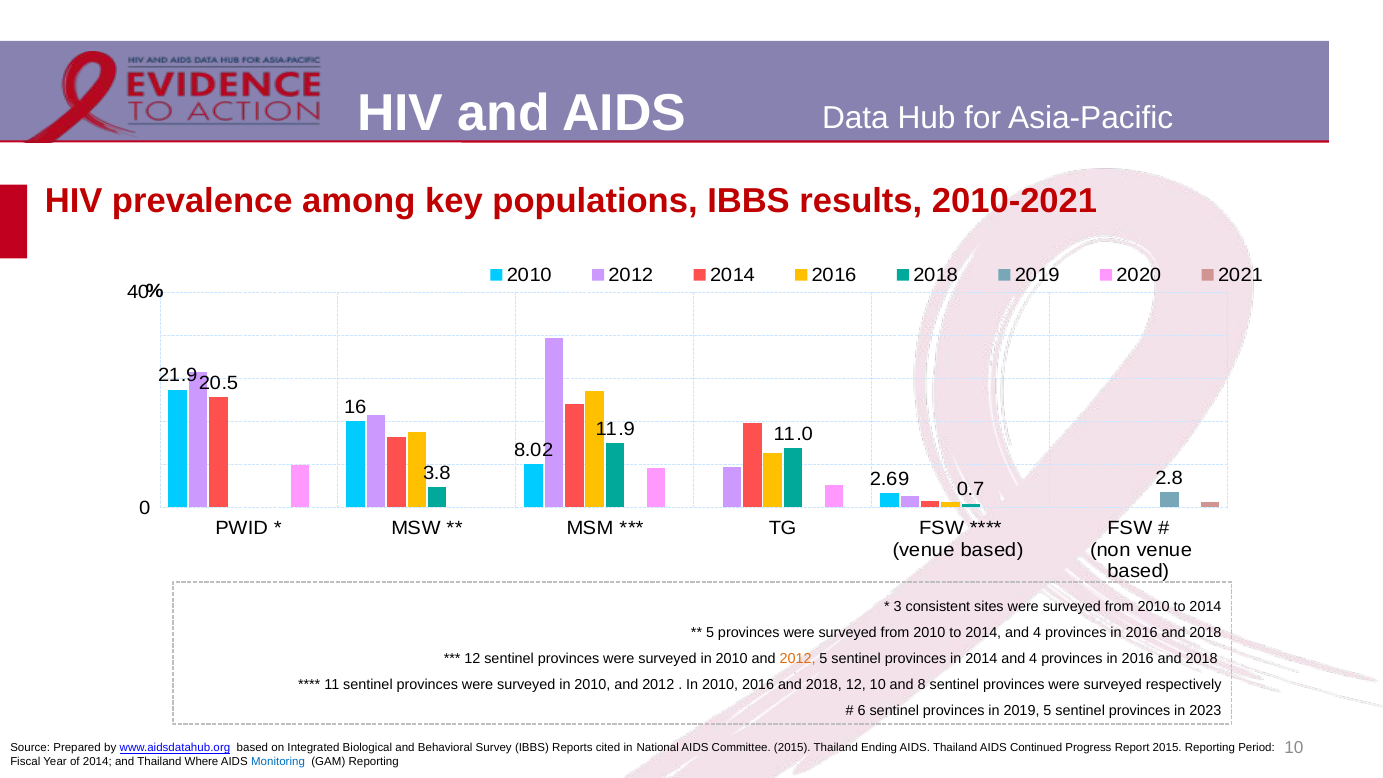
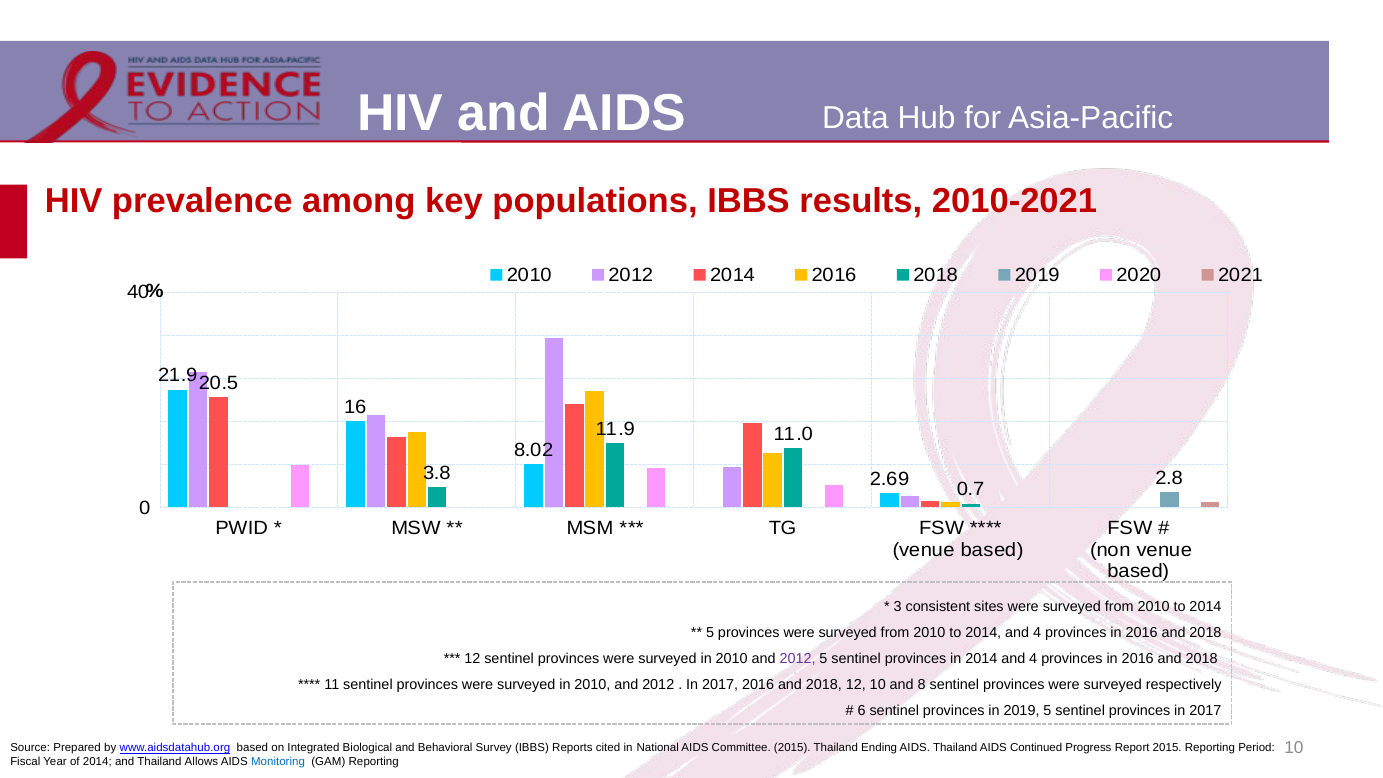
2012 colour: orange -> purple (798, 658)
2010: 2010 -> 2017 (720, 684)
provinces in 2023: 2023 -> 2017 (1205, 710)
Where: Where -> Allows (201, 761)
